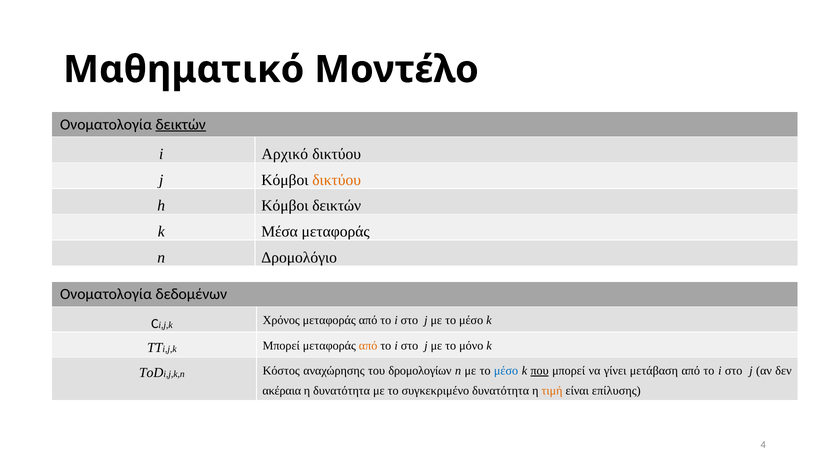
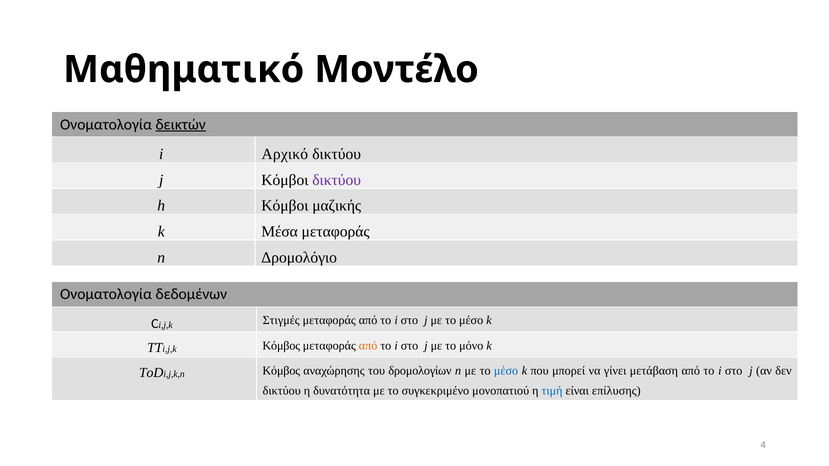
δικτύου colour: orange -> purple (337, 180)
Κόμβοι δεικτών: δεικτών -> μαζικής (337, 206)
Χρόνος: Χρόνος -> Στιγμές (281, 320)
Μπορεί: Μπορεί -> Κόμβος (281, 346)
Κόστος: Κόστος -> Κόμβος (281, 371)
που underline: present -> none (540, 371)
ακέραια: ακέραια -> δικτύου (282, 391)
συγκεκριμένο δυνατότητα: δυνατότητα -> μονοπατιού (501, 391)
τιμή colour: orange -> blue (552, 391)
